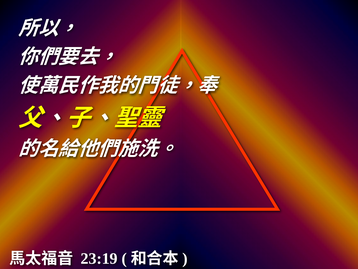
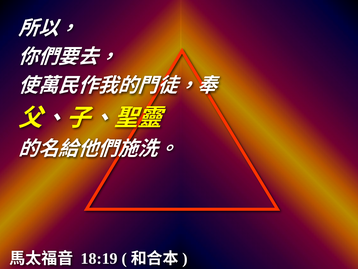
23:19: 23:19 -> 18:19 (99, 258)
